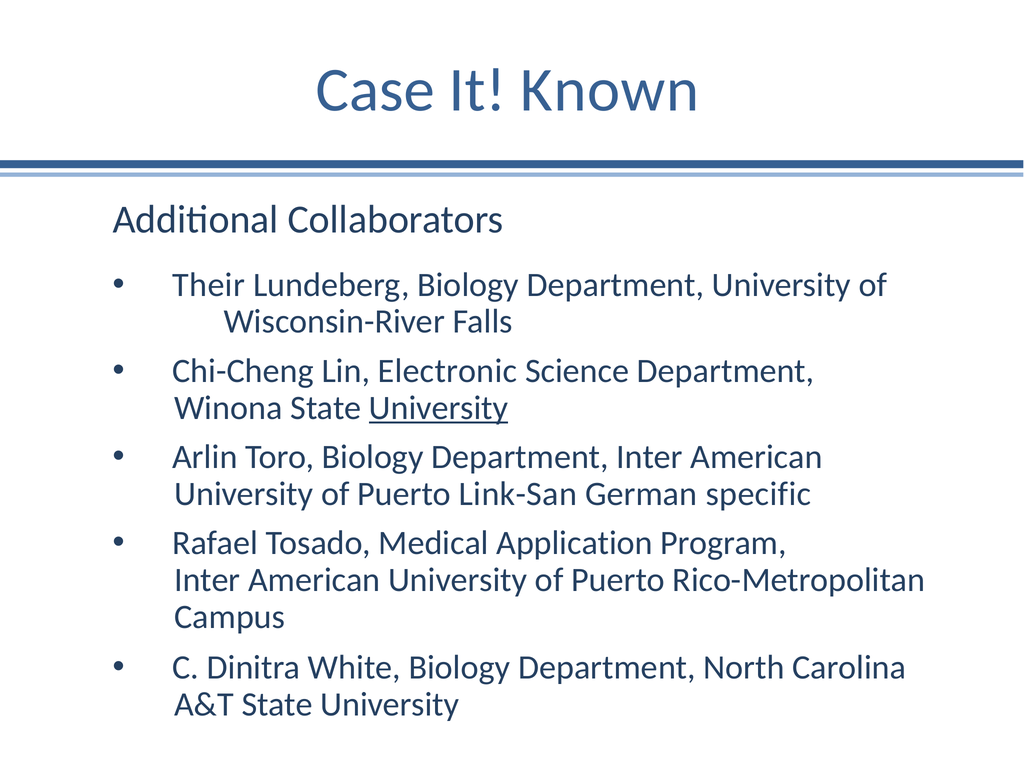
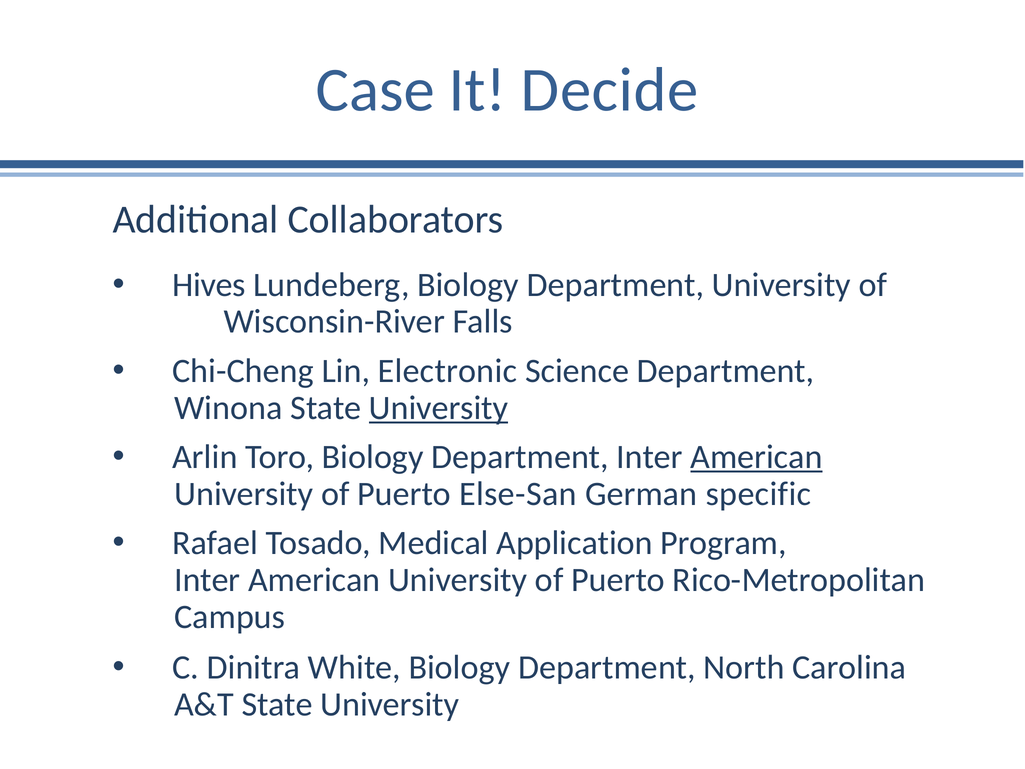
Known: Known -> Decide (610, 90)
Their: Their -> Hives (209, 285)
American underline: none -> present (756, 457)
Link-San: Link-San -> Else-San (518, 494)
